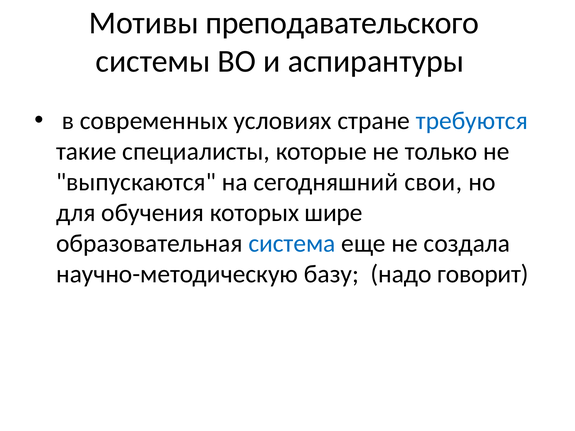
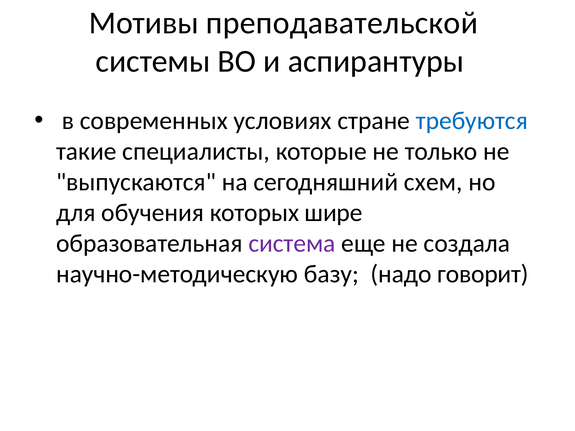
преподавательского: преподавательского -> преподавательской (342, 23)
свои: свои -> схем (433, 182)
система colour: blue -> purple (292, 243)
